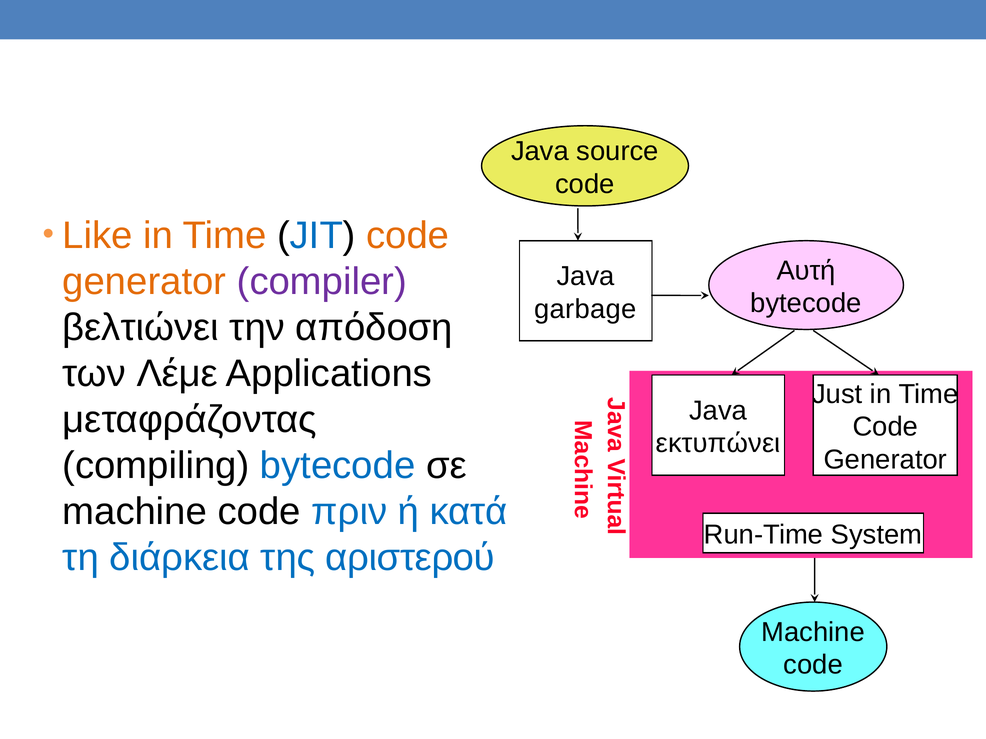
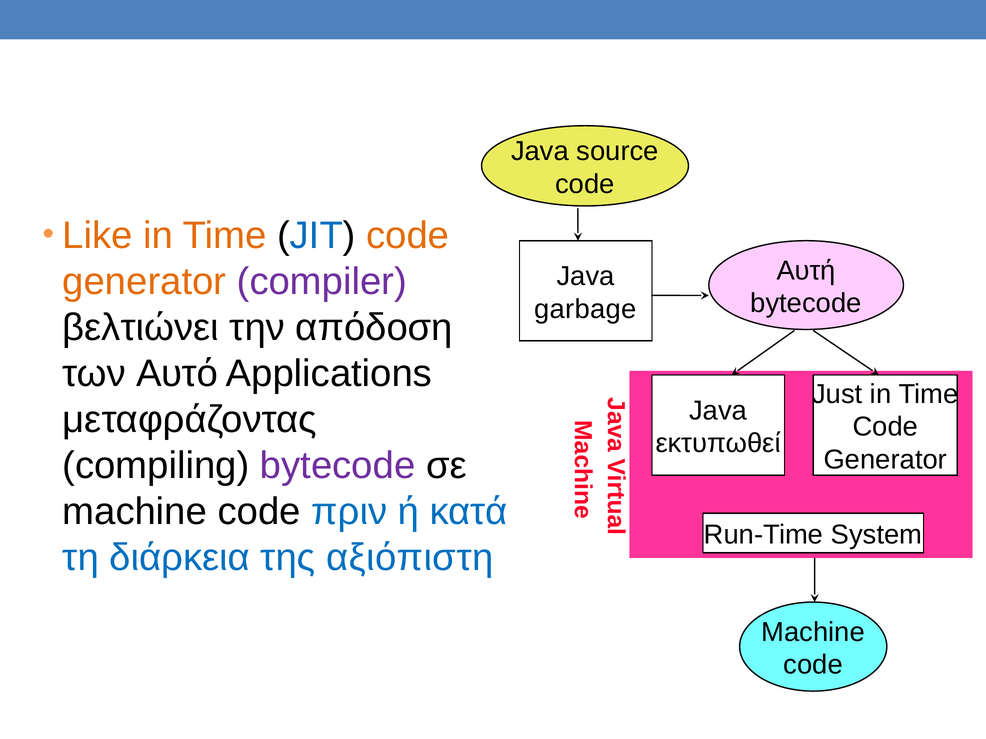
Λέμε: Λέμε -> Αυτό (177, 374)
εκτυπώνει: εκτυπώνει -> εκτυπωθεί (718, 444)
bytecode colour: blue -> purple (338, 466)
αριστερού: αριστερού -> αξιόπιστη (410, 558)
